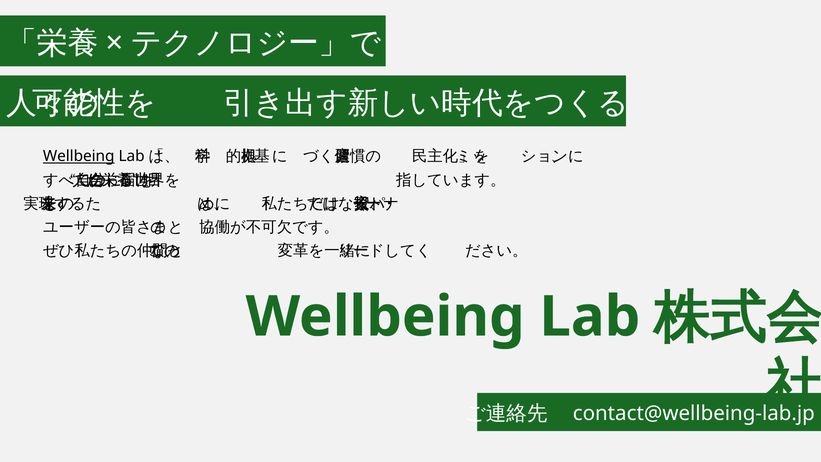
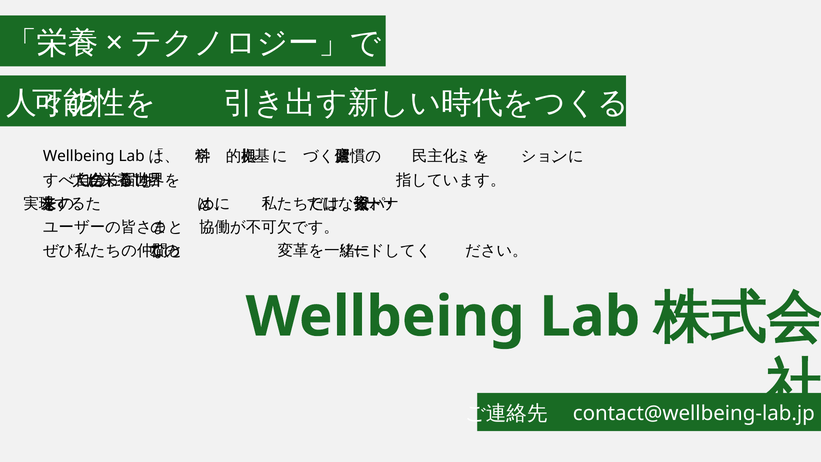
Wellbeing underline: present -> none (79, 156)
